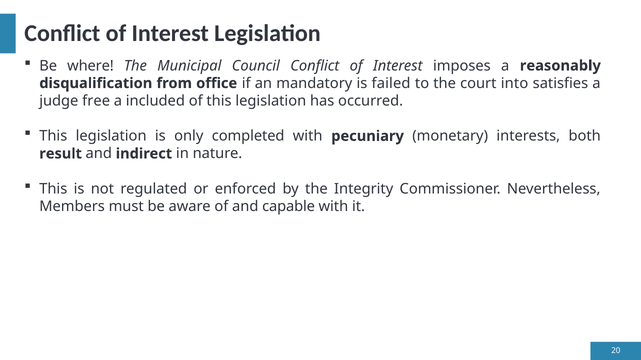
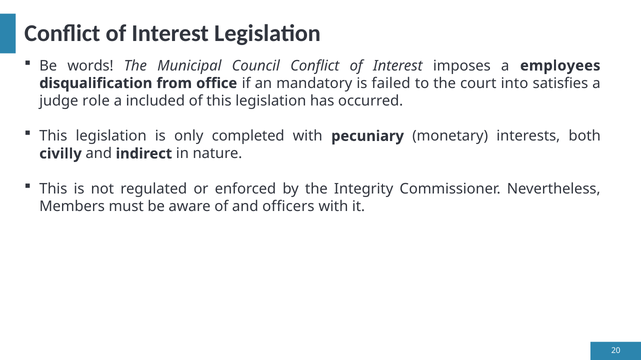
where: where -> words (90, 66)
reasonably: reasonably -> employees (560, 66)
free: free -> role (96, 101)
result: result -> civilly (61, 154)
capable: capable -> officers (288, 207)
